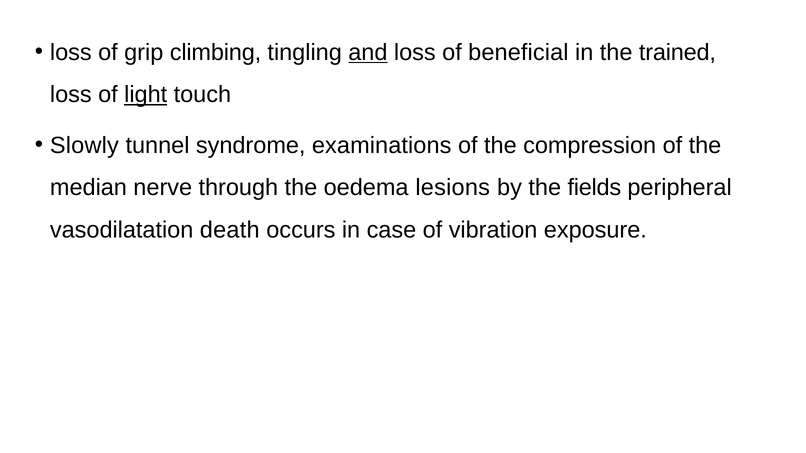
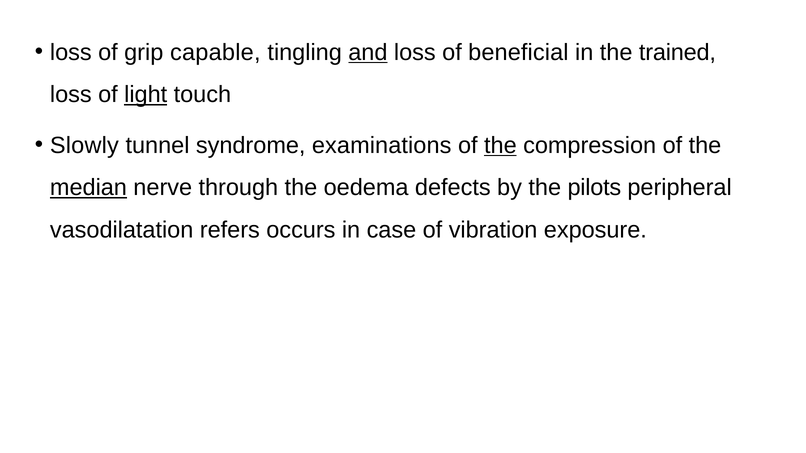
climbing: climbing -> capable (215, 52)
the underline: none -> present (500, 146)
median underline: none -> present (88, 188)
lesions: lesions -> defects (453, 188)
fields: fields -> pilots (594, 188)
death: death -> refers (230, 230)
